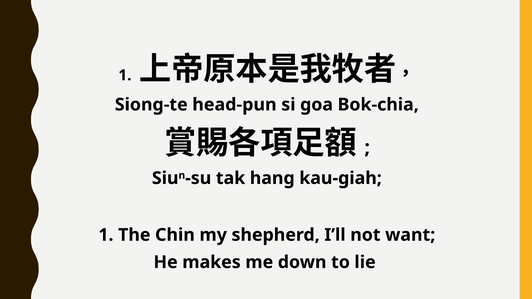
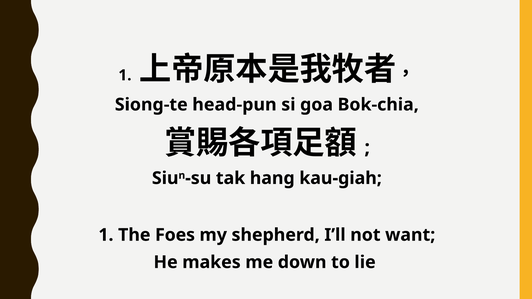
Chin: Chin -> Foes (175, 235)
